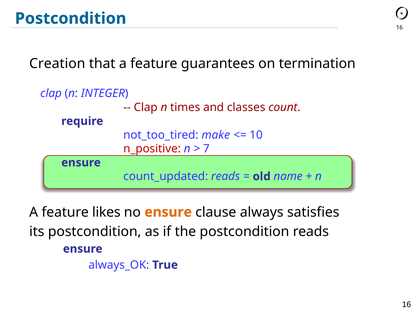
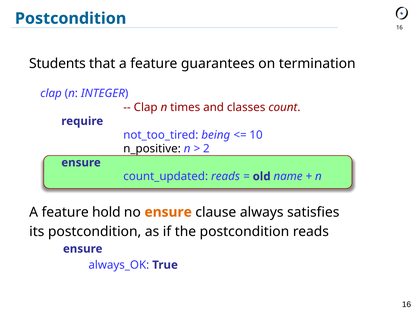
Creation: Creation -> Students (57, 64)
make: make -> being (216, 135)
n_positive colour: red -> black (152, 149)
7: 7 -> 2 (206, 149)
likes: likes -> hold (106, 212)
